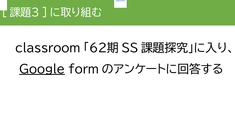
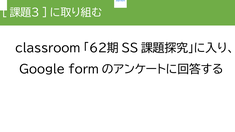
Google underline: present -> none (42, 69)
